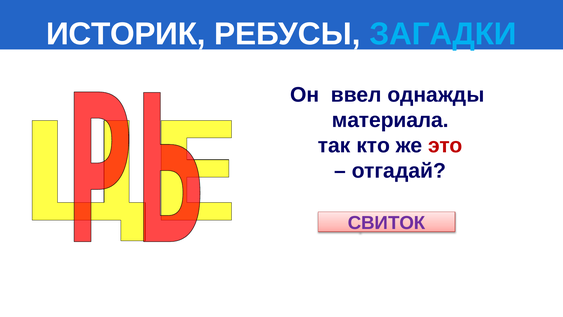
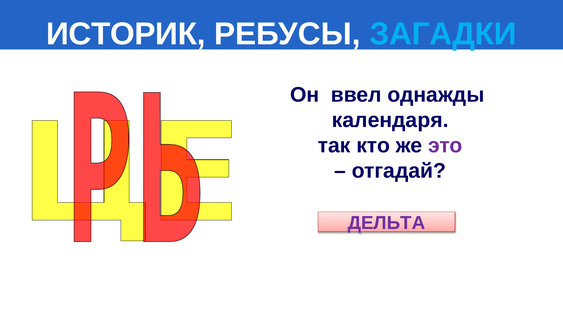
материала: материала -> календаря (390, 120)
это colour: red -> purple (445, 145)
СВИТОК: СВИТОК -> ДЕЛЬТА (386, 223)
